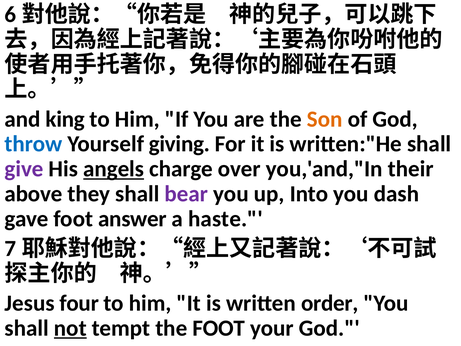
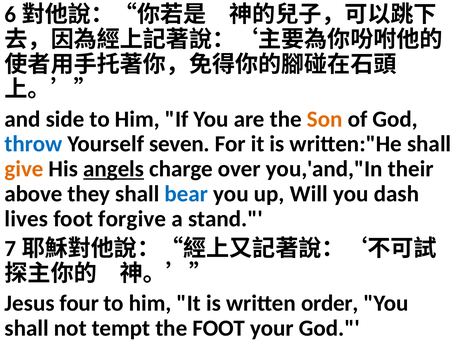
king: king -> side (65, 119)
giving: giving -> seven (179, 144)
give colour: purple -> orange (24, 169)
bear colour: purple -> blue (186, 194)
Into: Into -> Will (309, 194)
gave: gave -> lives (26, 219)
answer: answer -> forgive (132, 219)
haste: haste -> stand (226, 219)
not underline: present -> none (70, 328)
